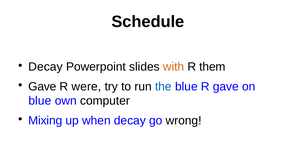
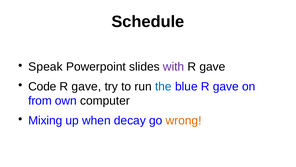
Decay: Decay -> Speak (46, 67)
with colour: orange -> purple (174, 67)
them: them -> gave (212, 67)
Gave: Gave -> Code (42, 86)
were: were -> gave (86, 86)
blue: blue -> from (40, 101)
wrong colour: black -> orange (184, 120)
